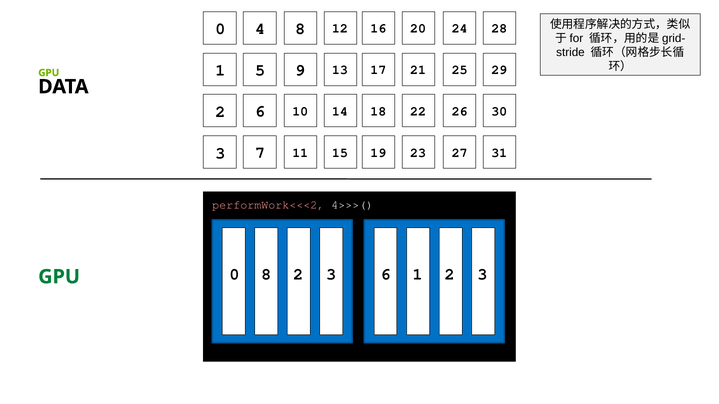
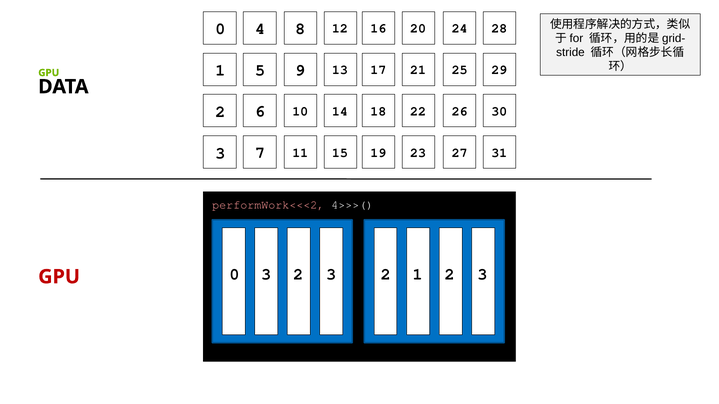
0 8: 8 -> 3 (266, 275)
2 3 6: 6 -> 2 (386, 274)
GPU colour: green -> red (59, 277)
